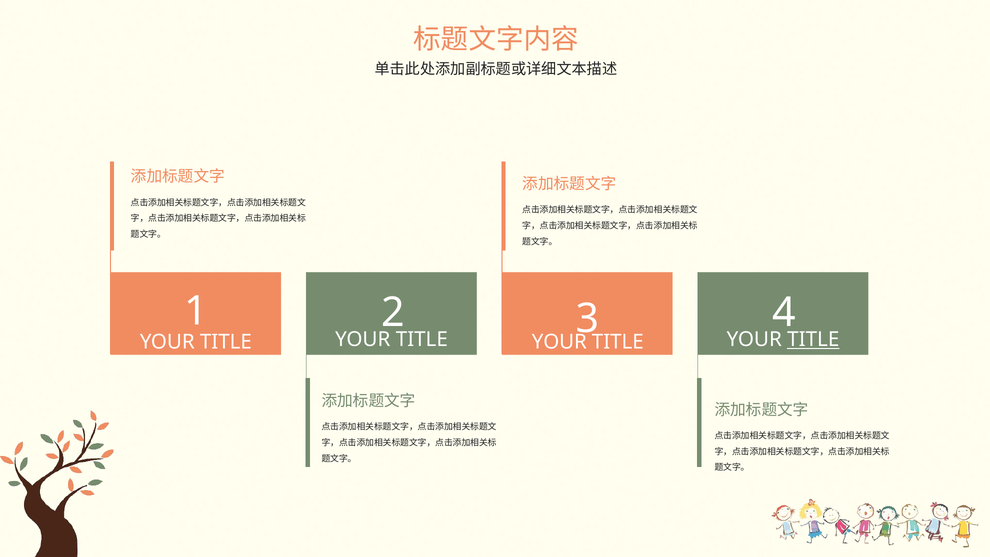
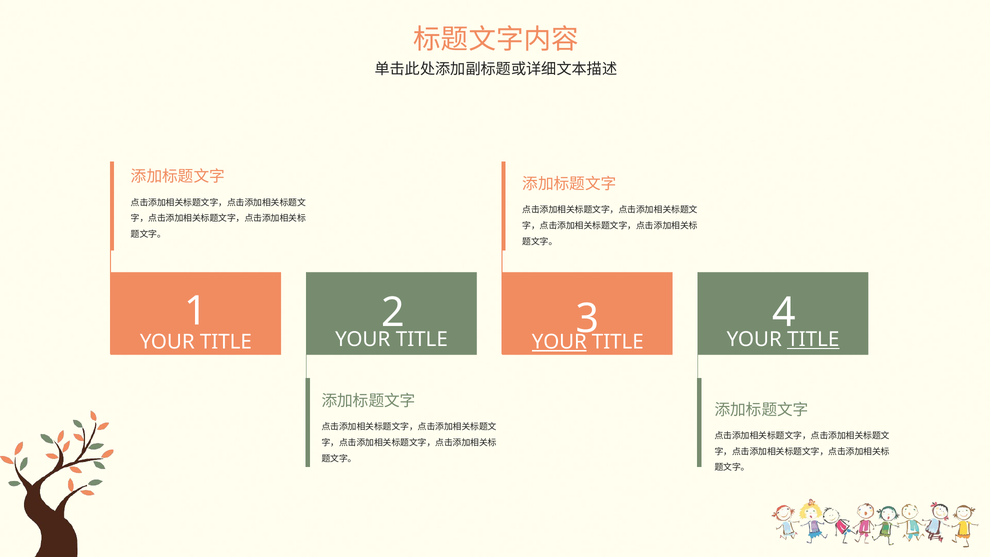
YOUR underline: none -> present (559, 342)
